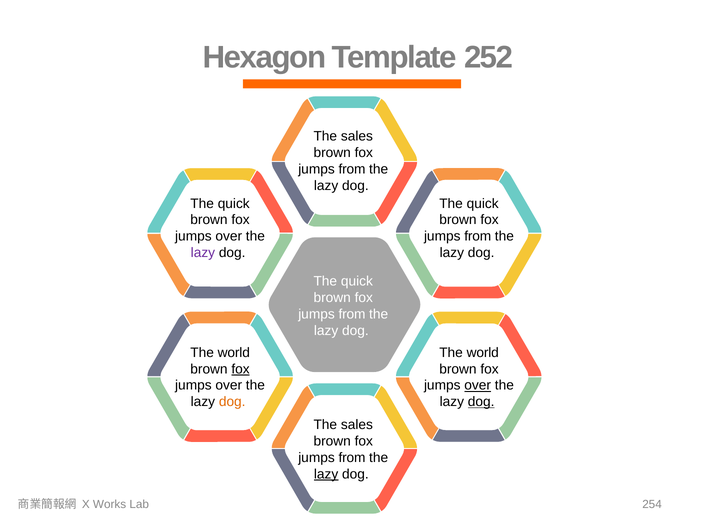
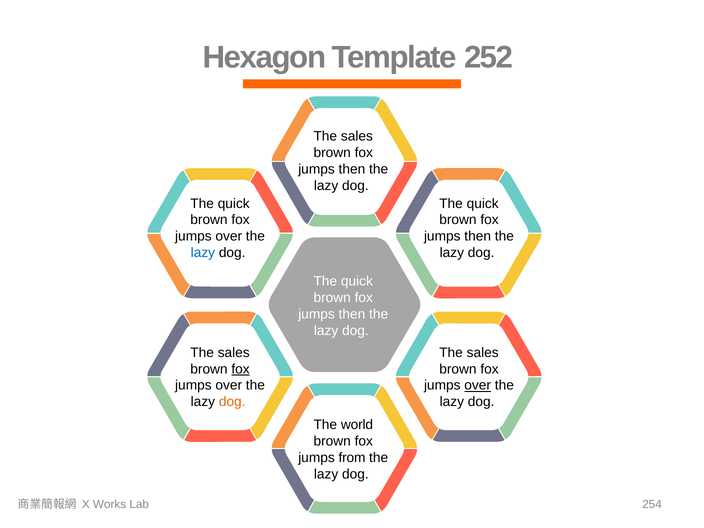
from: from -> then (352, 169)
from: from -> then (478, 236)
lazy colour: purple -> blue (203, 253)
from: from -> then (352, 314)
world: world -> sales (234, 353)
world: world -> sales (483, 353)
dog underline: present -> none (481, 402)
sales: sales -> world (357, 425)
lazy underline: present -> none (326, 474)
